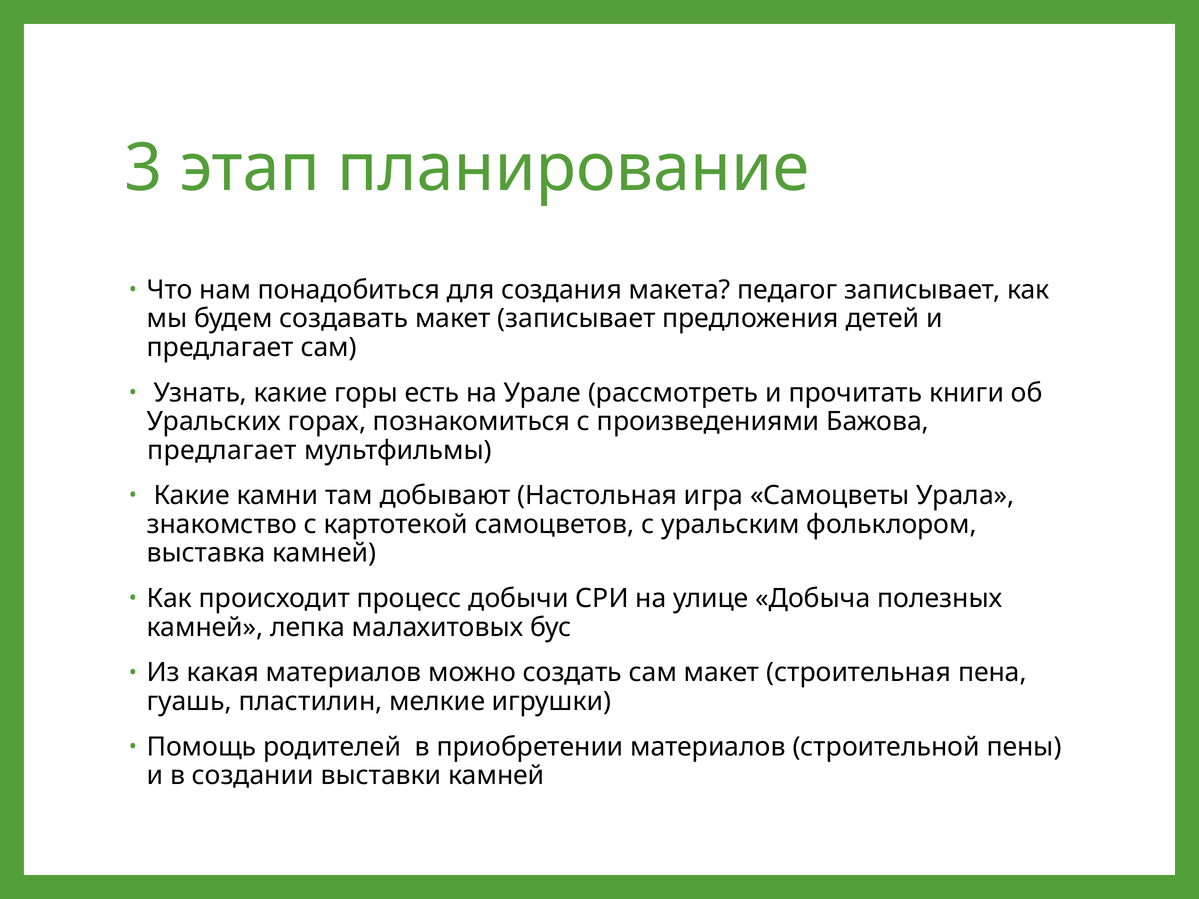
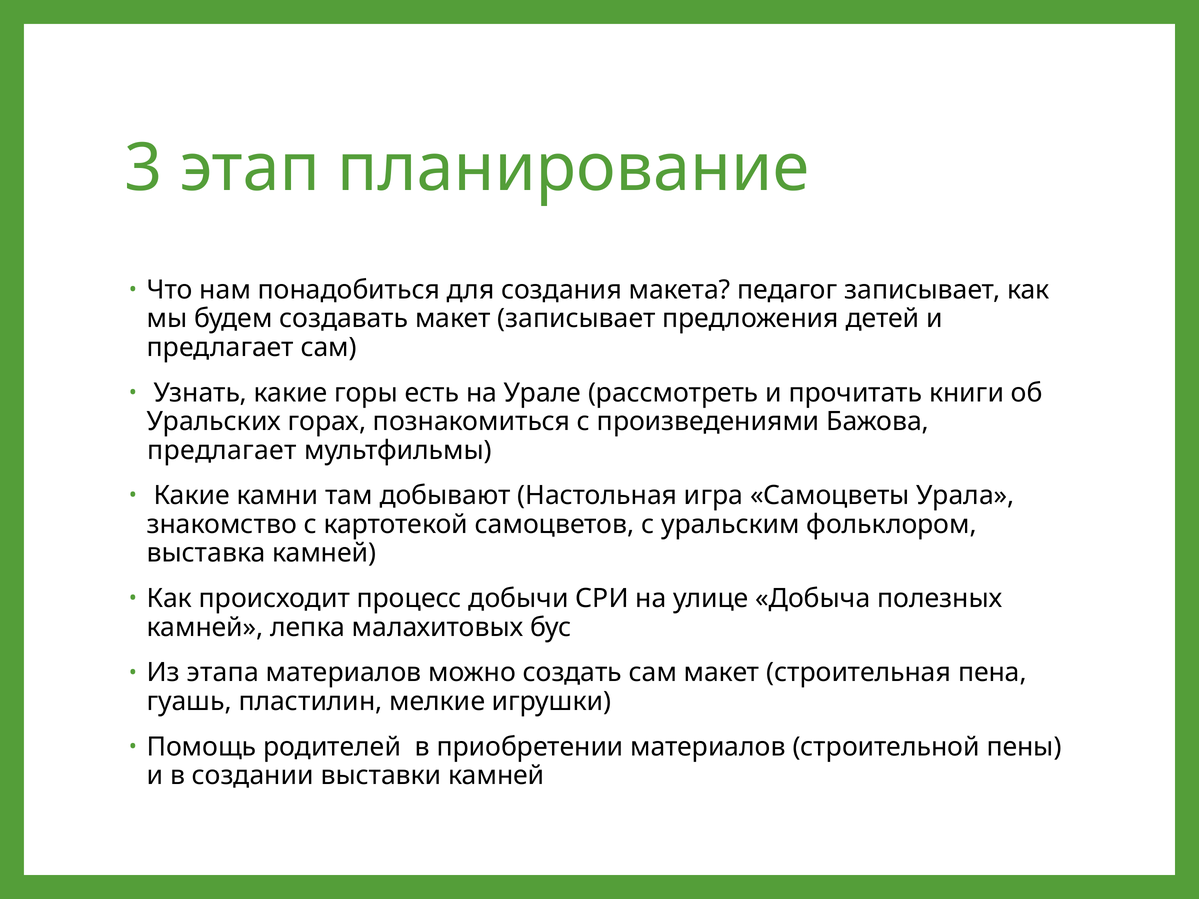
какая: какая -> этапа (223, 673)
